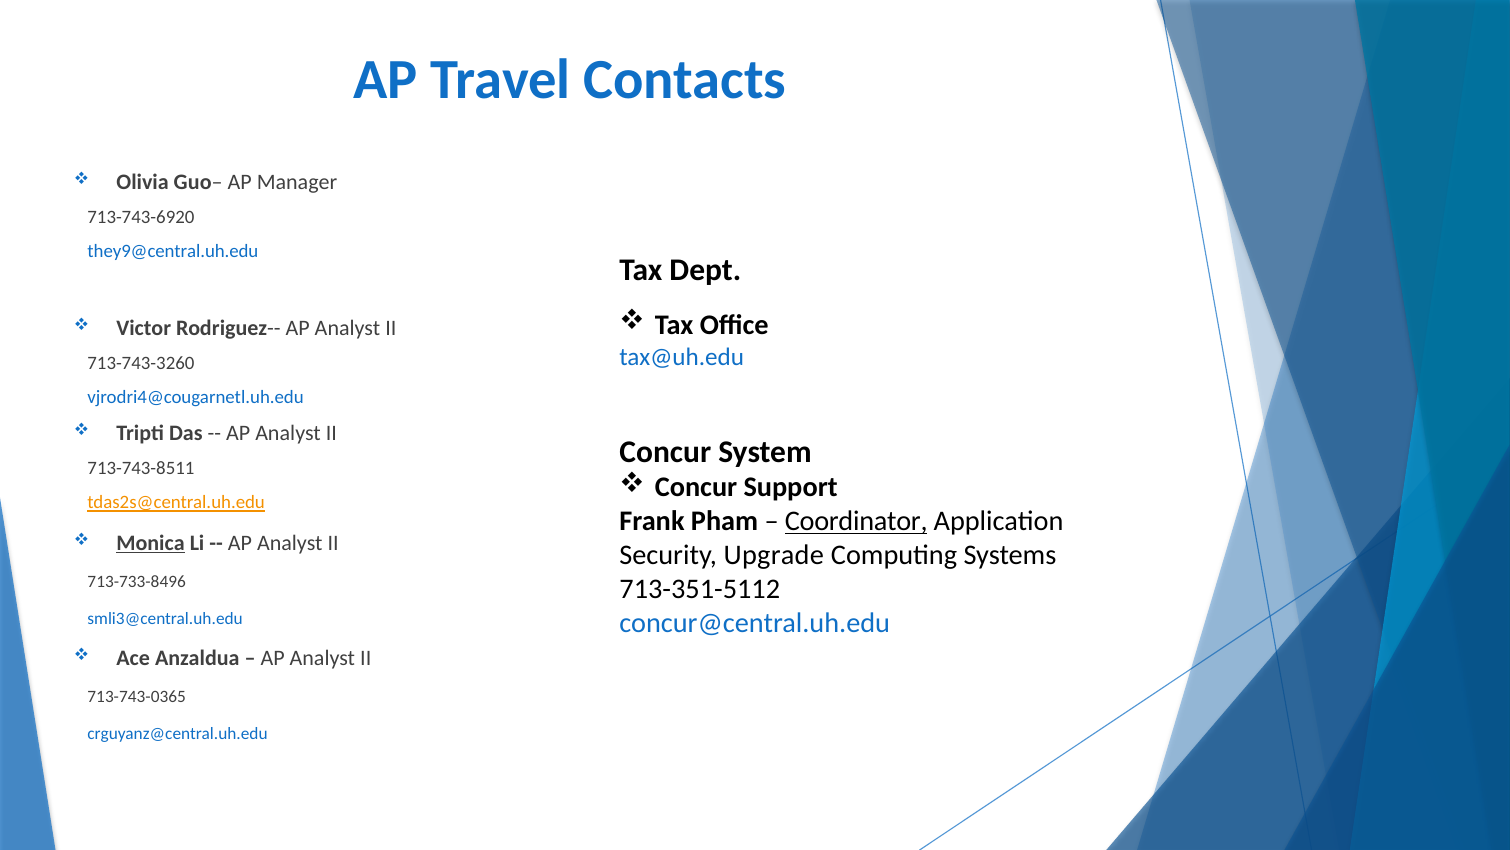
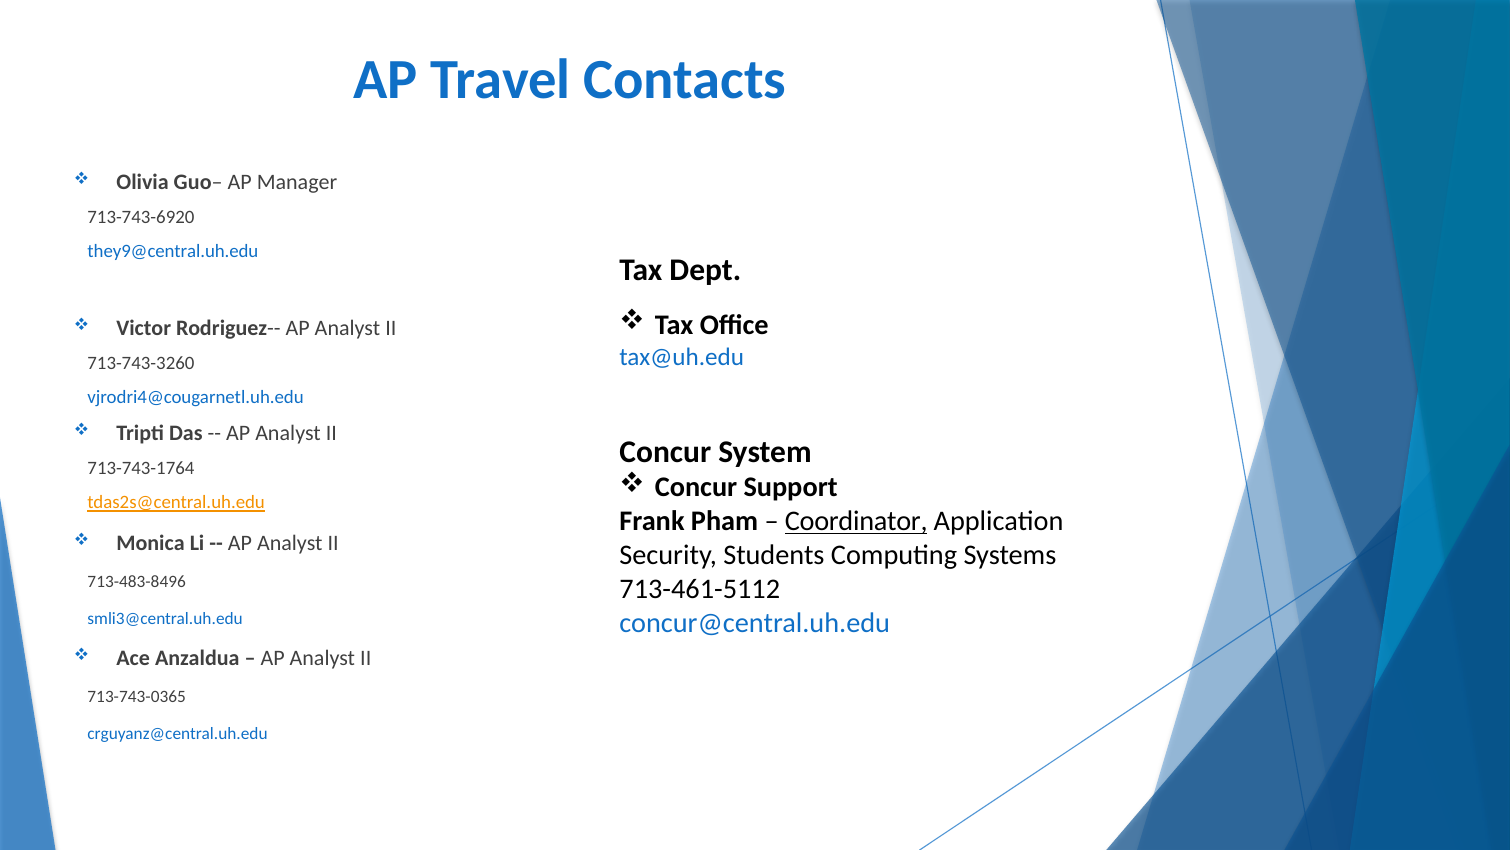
713-743-8511: 713-743-8511 -> 713-743-1764 (141, 468)
Monica underline: present -> none (151, 542)
Upgrade: Upgrade -> Students (774, 555)
713-733-8496: 713-733-8496 -> 713-483-8496 (137, 581)
713-351-5112: 713-351-5112 -> 713-461-5112 (700, 589)
